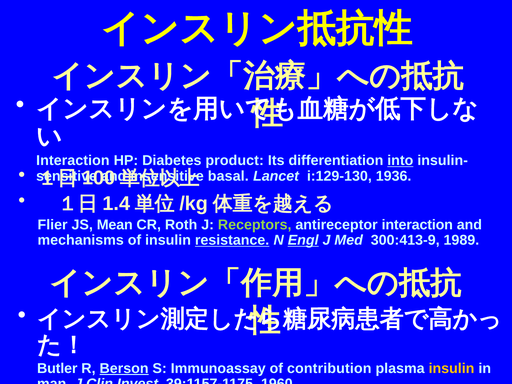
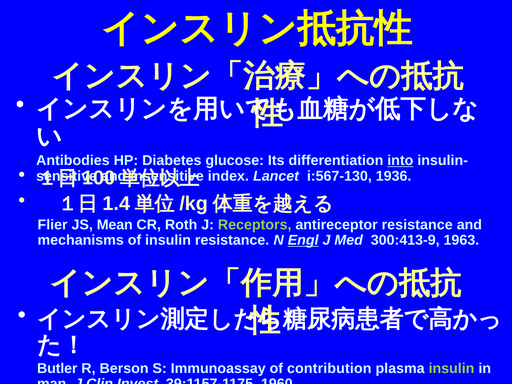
Interaction: Interaction -> Antibodies (73, 161)
product: product -> glucose (235, 161)
basal: basal -> index (228, 176)
i:129-130: i:129-130 -> i:567-130 (339, 176)
antireceptor interaction: interaction -> resistance (417, 225)
resistance underline: present -> none (232, 240)
1989: 1989 -> 1963 (461, 240)
Berson underline: present -> none (124, 368)
insulin colour: yellow -> light green (451, 368)
